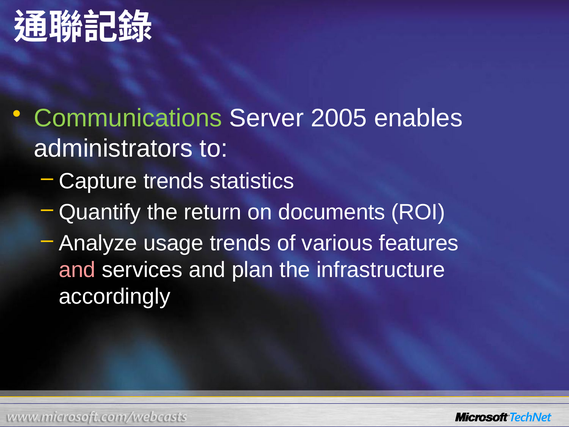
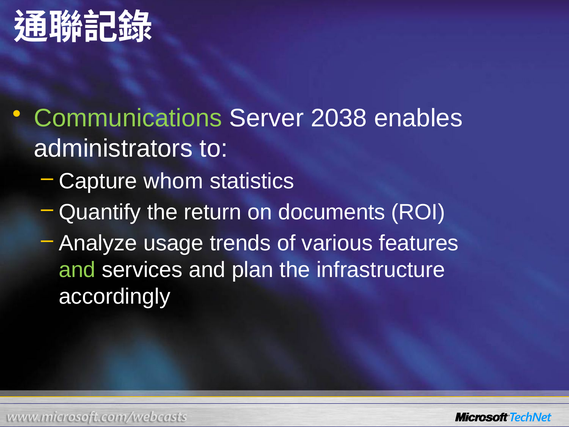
2005: 2005 -> 2038 (339, 118)
Capture trends: trends -> whom (173, 181)
and colour: pink -> light green (77, 270)
